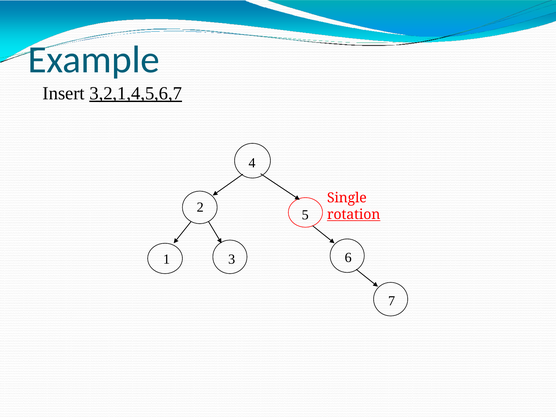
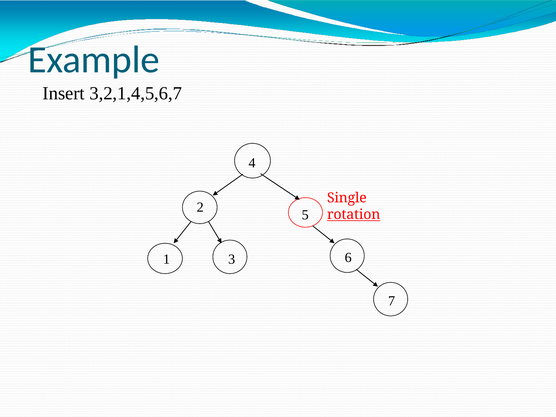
3,2,1,4,5,6,7 underline: present -> none (136, 93)
